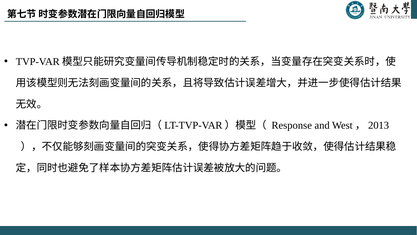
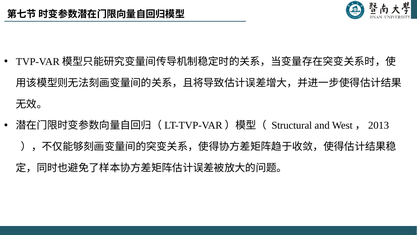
Response: Response -> Structural (292, 125)
